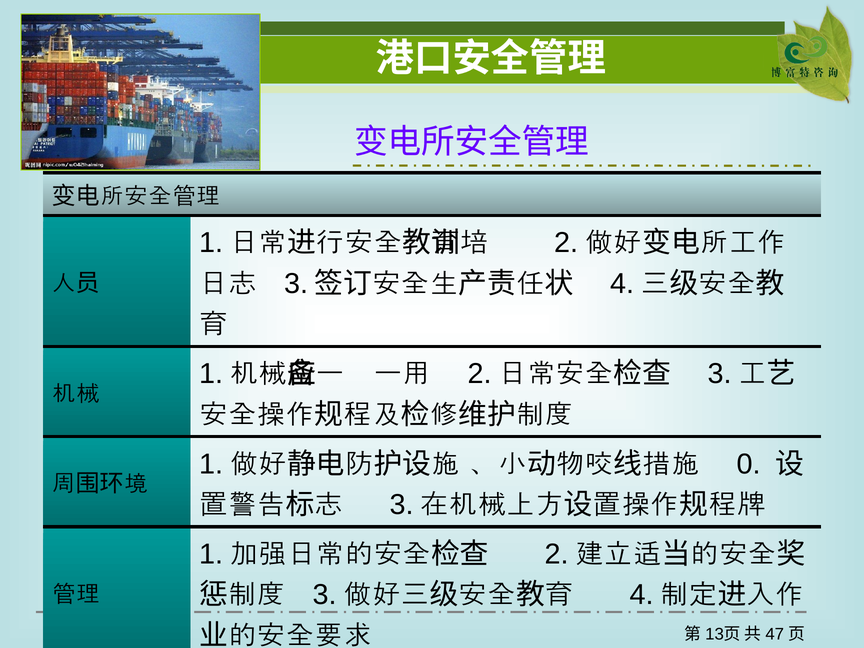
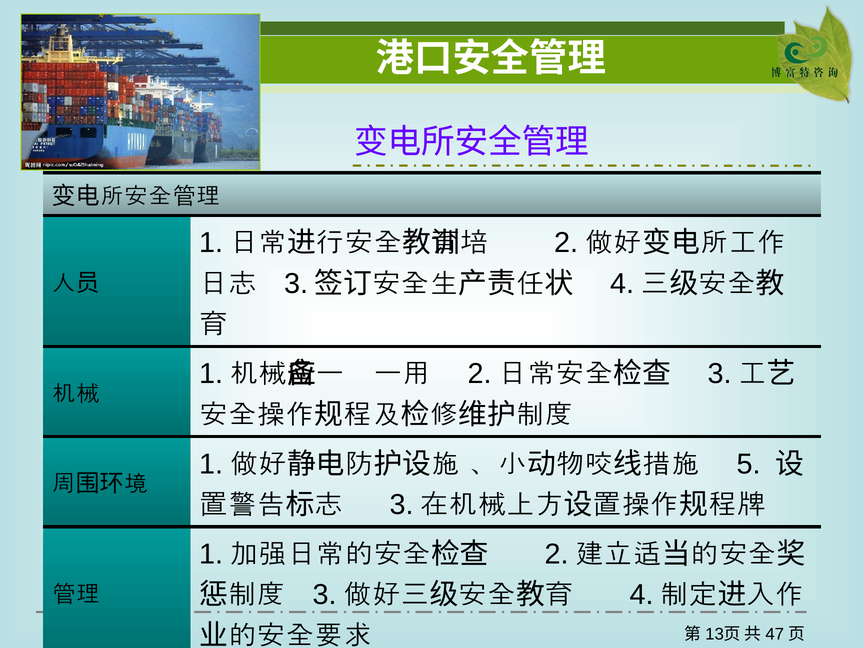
0: 0 -> 5 (749, 464)
